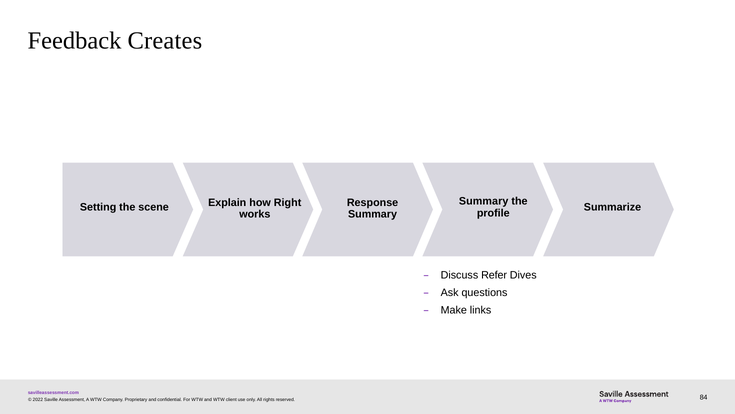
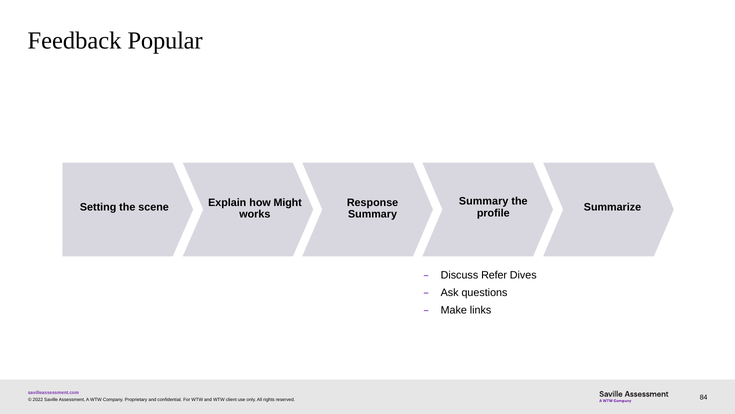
Creates: Creates -> Popular (165, 41)
Right: Right -> Might (288, 202)
